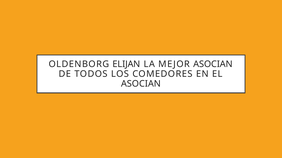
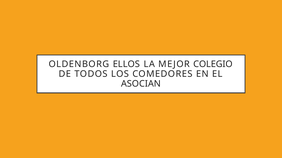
ELIJAN: ELIJAN -> ELLOS (126, 64)
MEJOR ASOCIAN: ASOCIAN -> COLEGIO (213, 64)
